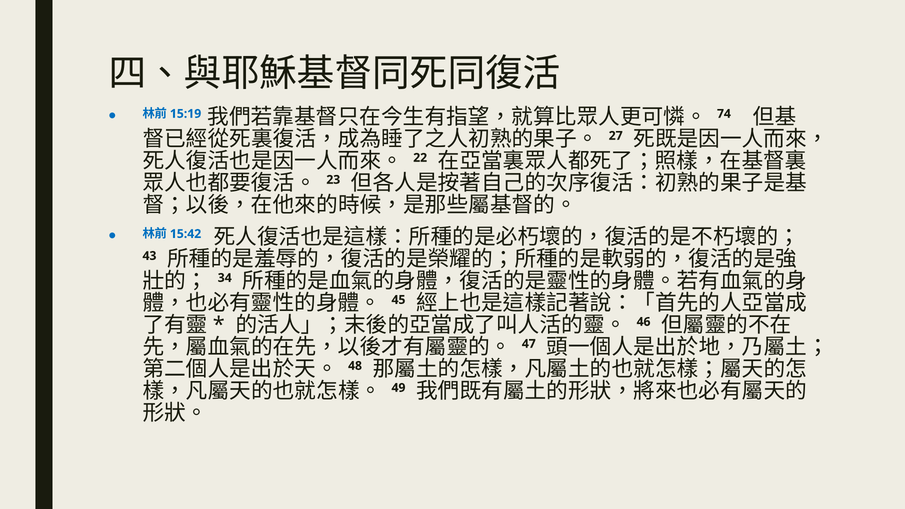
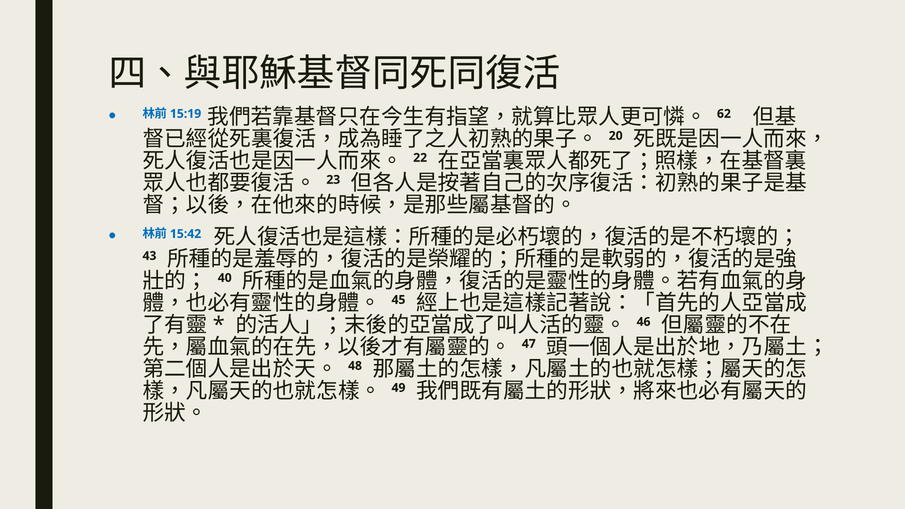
74: 74 -> 62 (724, 114)
27: 27 -> 20 (616, 136)
34: 34 -> 40 (225, 278)
